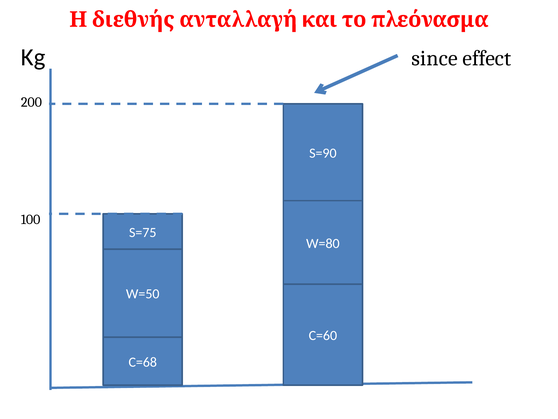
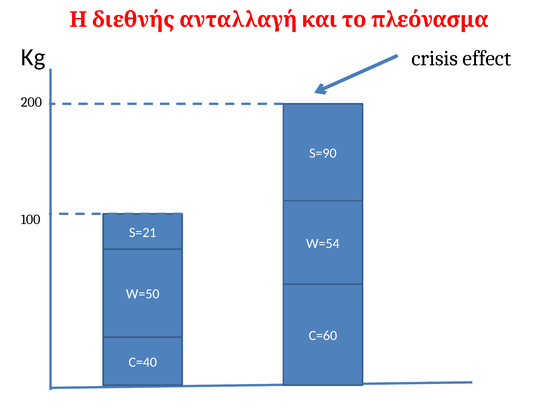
since: since -> crisis (435, 58)
S=75: S=75 -> S=21 (143, 232)
W=80: W=80 -> W=54 (323, 243)
C=68: C=68 -> C=40 (143, 362)
